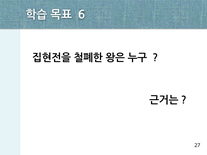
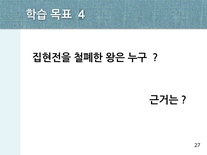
6: 6 -> 4 (82, 15)
